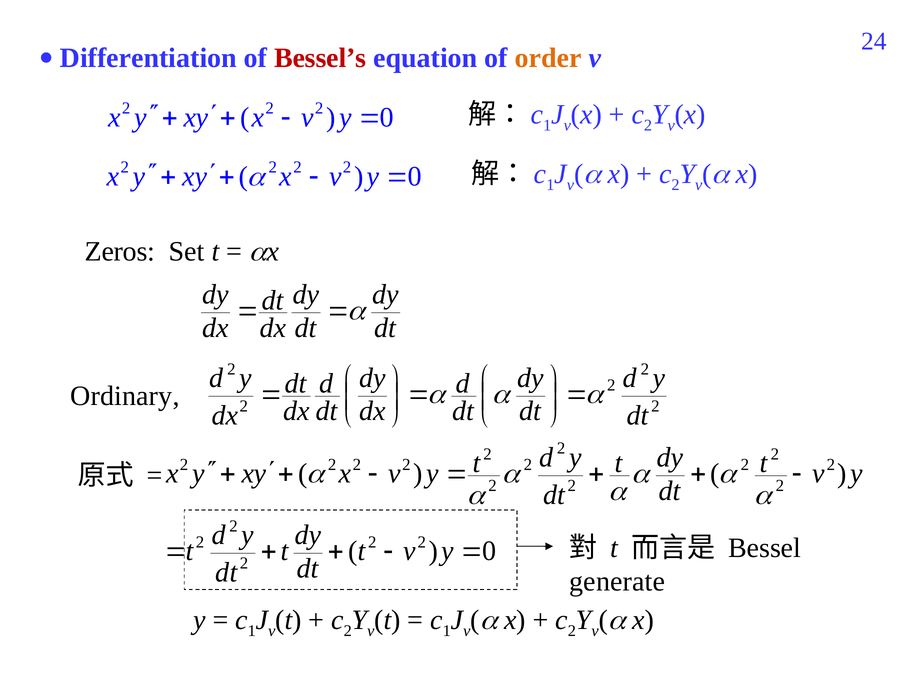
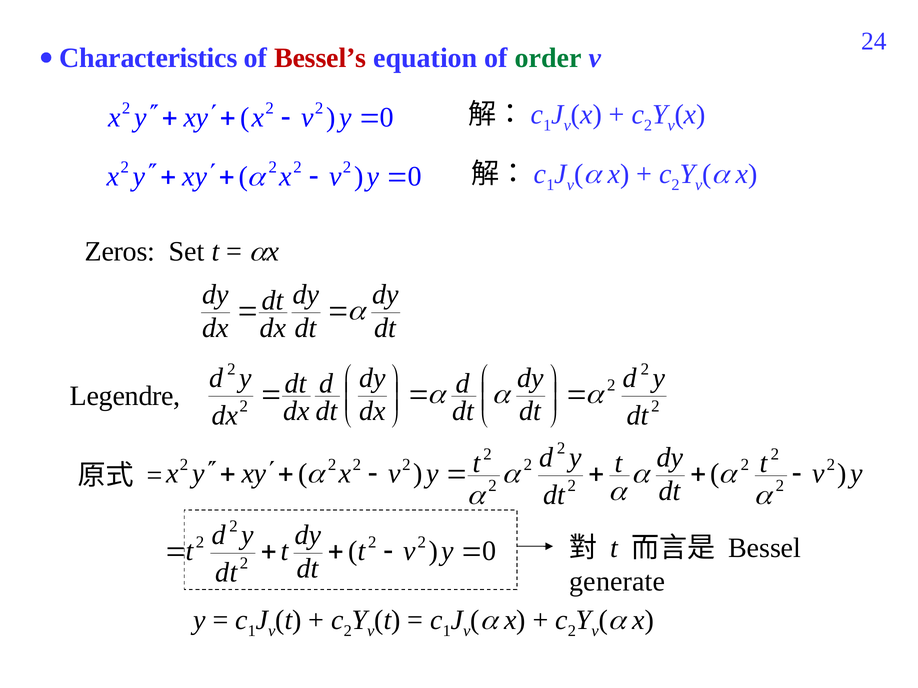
Differentiation: Differentiation -> Characteristics (148, 58)
order colour: orange -> green (548, 58)
Ordinary: Ordinary -> Legendre (125, 396)
